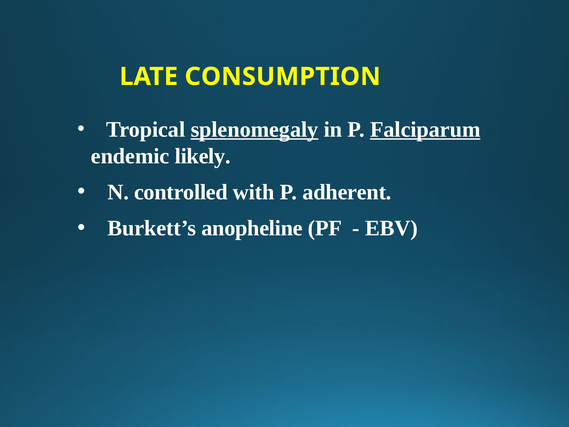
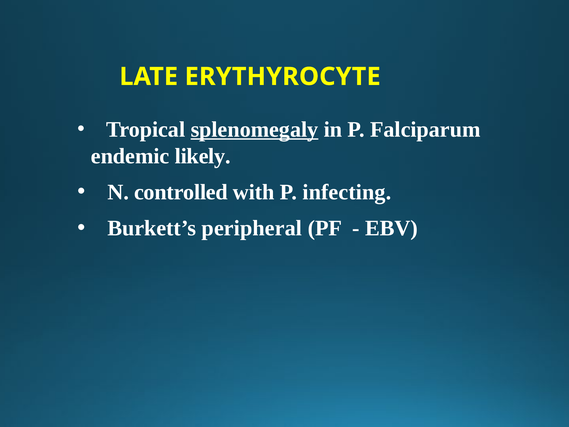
CONSUMPTION: CONSUMPTION -> ERYTHYROCYTE (283, 77)
Falciparum underline: present -> none (425, 129)
adherent: adherent -> infecting (347, 192)
anopheline: anopheline -> peripheral (252, 228)
